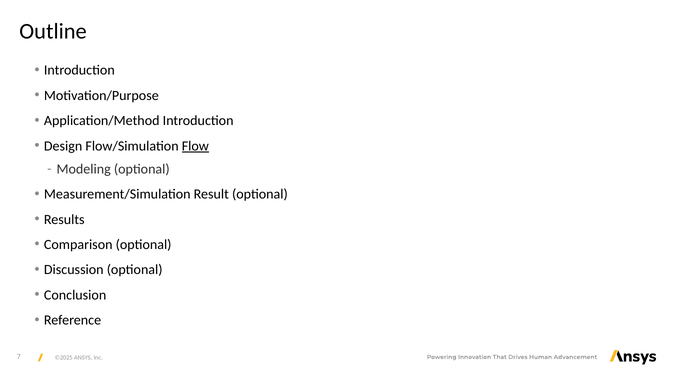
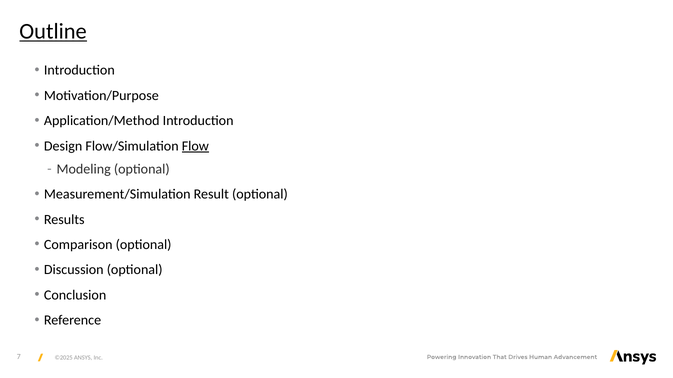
Outline underline: none -> present (53, 31)
